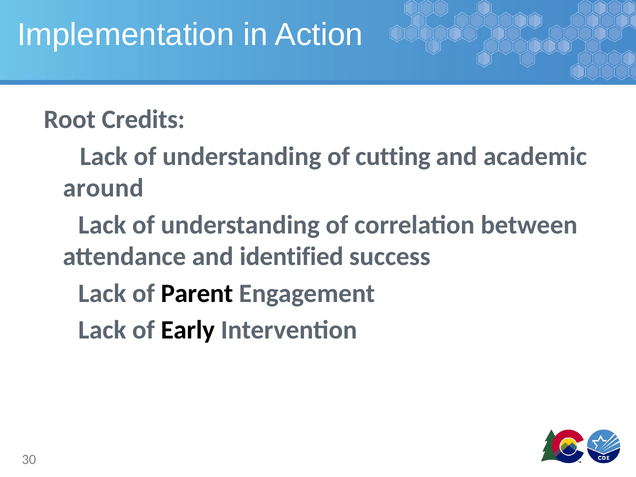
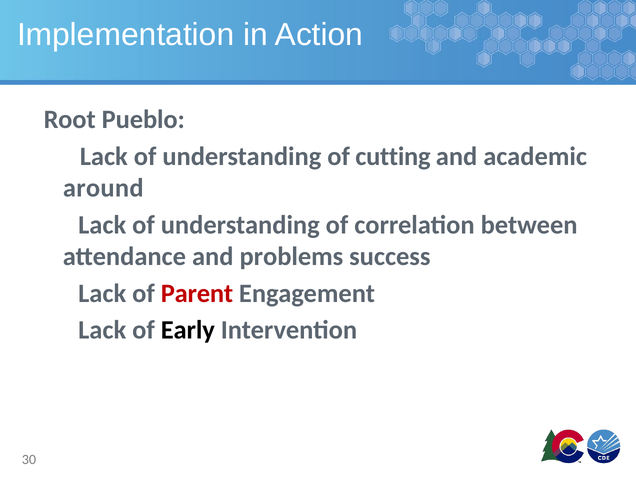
Credits: Credits -> Pueblo (143, 120)
identified: identified -> problems (291, 257)
Parent colour: black -> red (197, 293)
